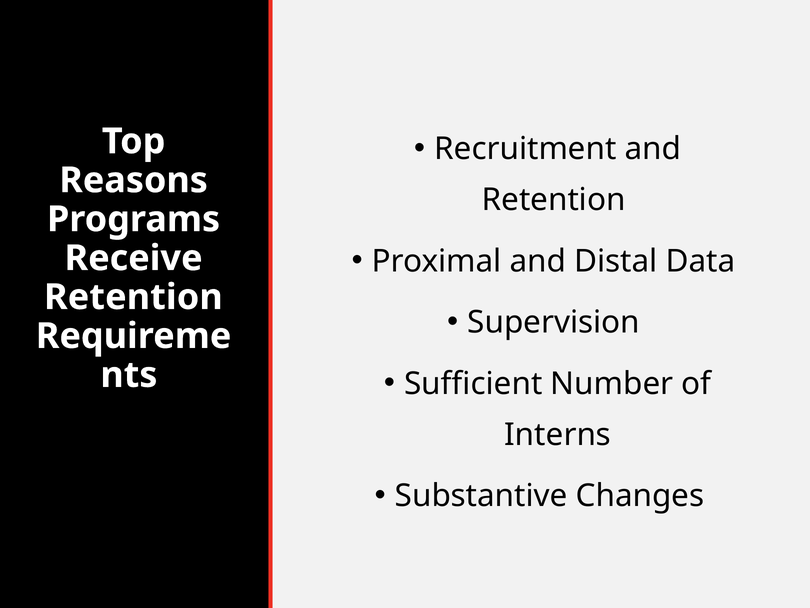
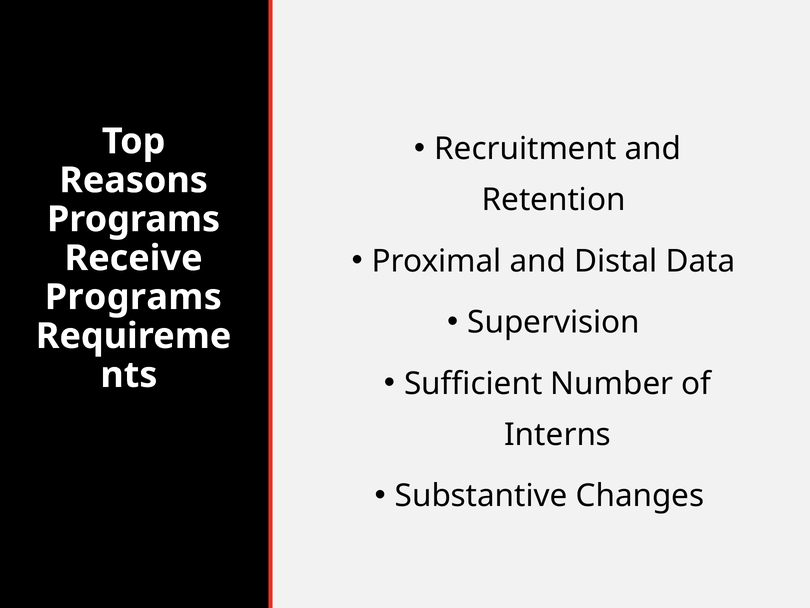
Retention: Retention -> Programs (133, 297)
